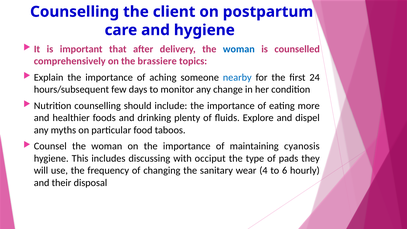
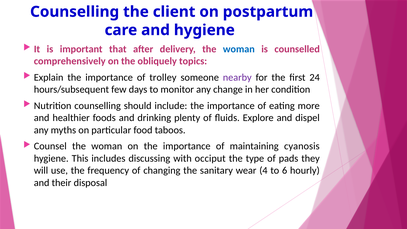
brassiere: brassiere -> obliquely (157, 61)
aching: aching -> trolley (163, 77)
nearby colour: blue -> purple (237, 77)
